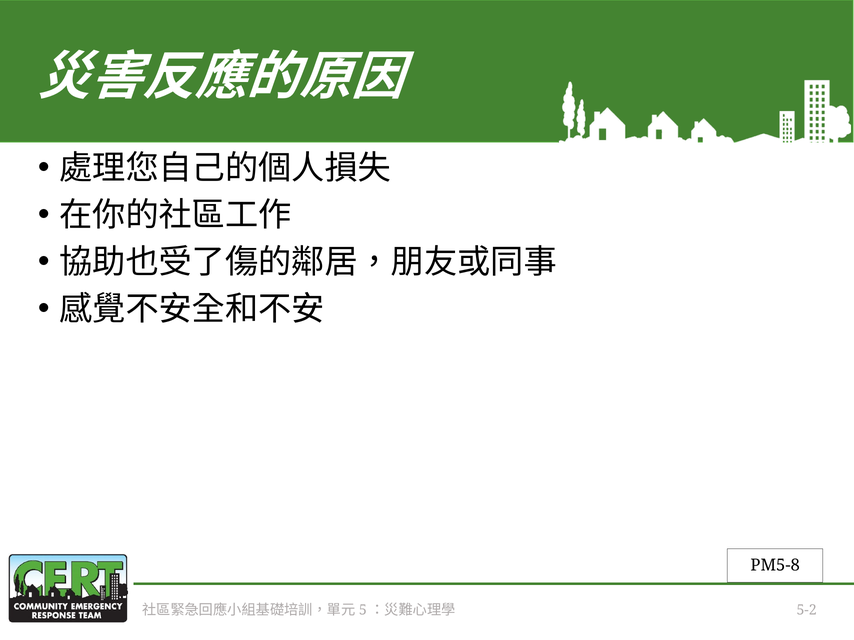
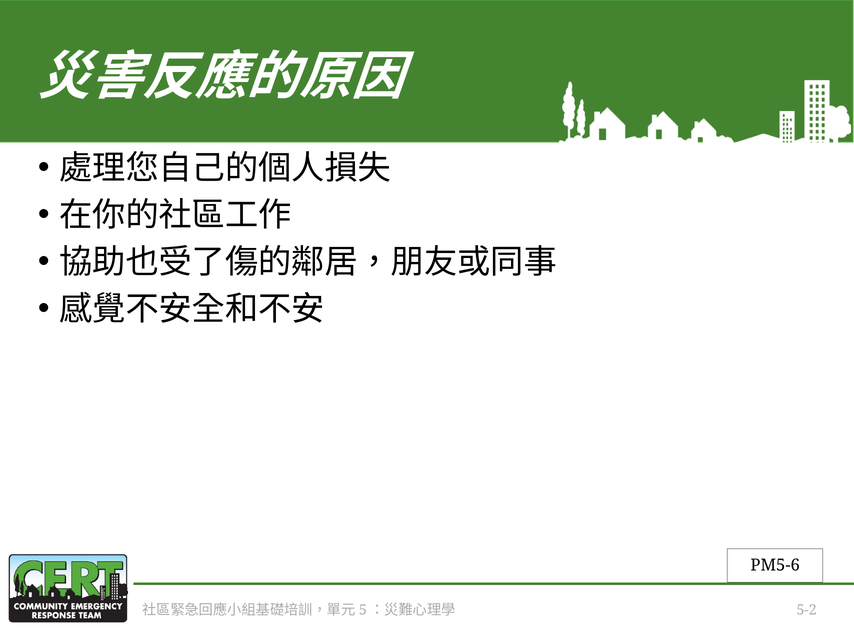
PM5-8: PM5-8 -> PM5-6 (775, 566)
